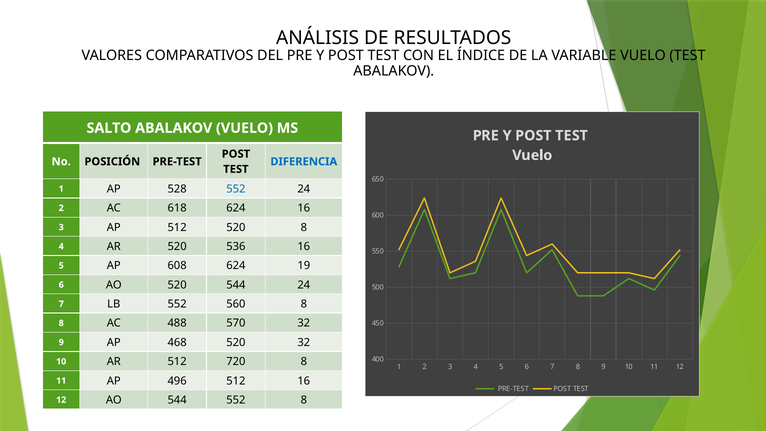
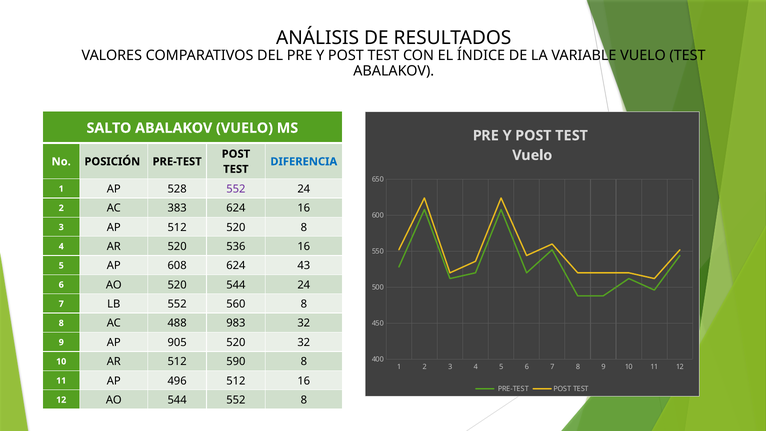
552 colour: blue -> purple (236, 189)
618: 618 -> 383 (177, 208)
19: 19 -> 43 (304, 266)
570: 570 -> 983 (236, 323)
468: 468 -> 905 (177, 342)
720: 720 -> 590 (236, 362)
